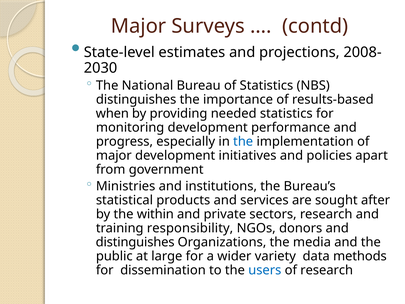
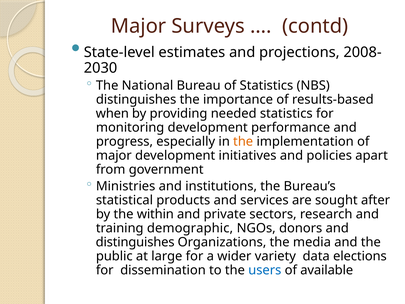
the colour: blue -> orange (243, 141)
responsibility: responsibility -> demographic (190, 228)
methods: methods -> elections (360, 256)
of research: research -> available (327, 270)
